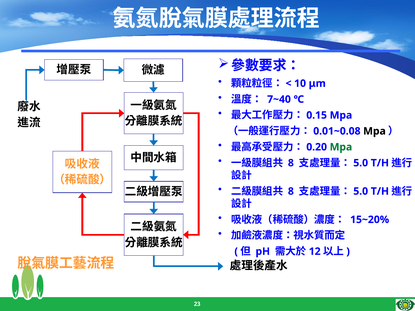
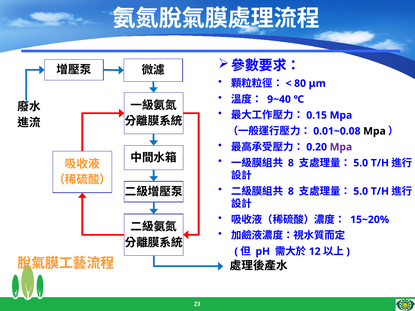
10: 10 -> 80 (300, 83)
7~40: 7~40 -> 9~40 (279, 99)
Mpa colour: green -> purple (341, 147)
